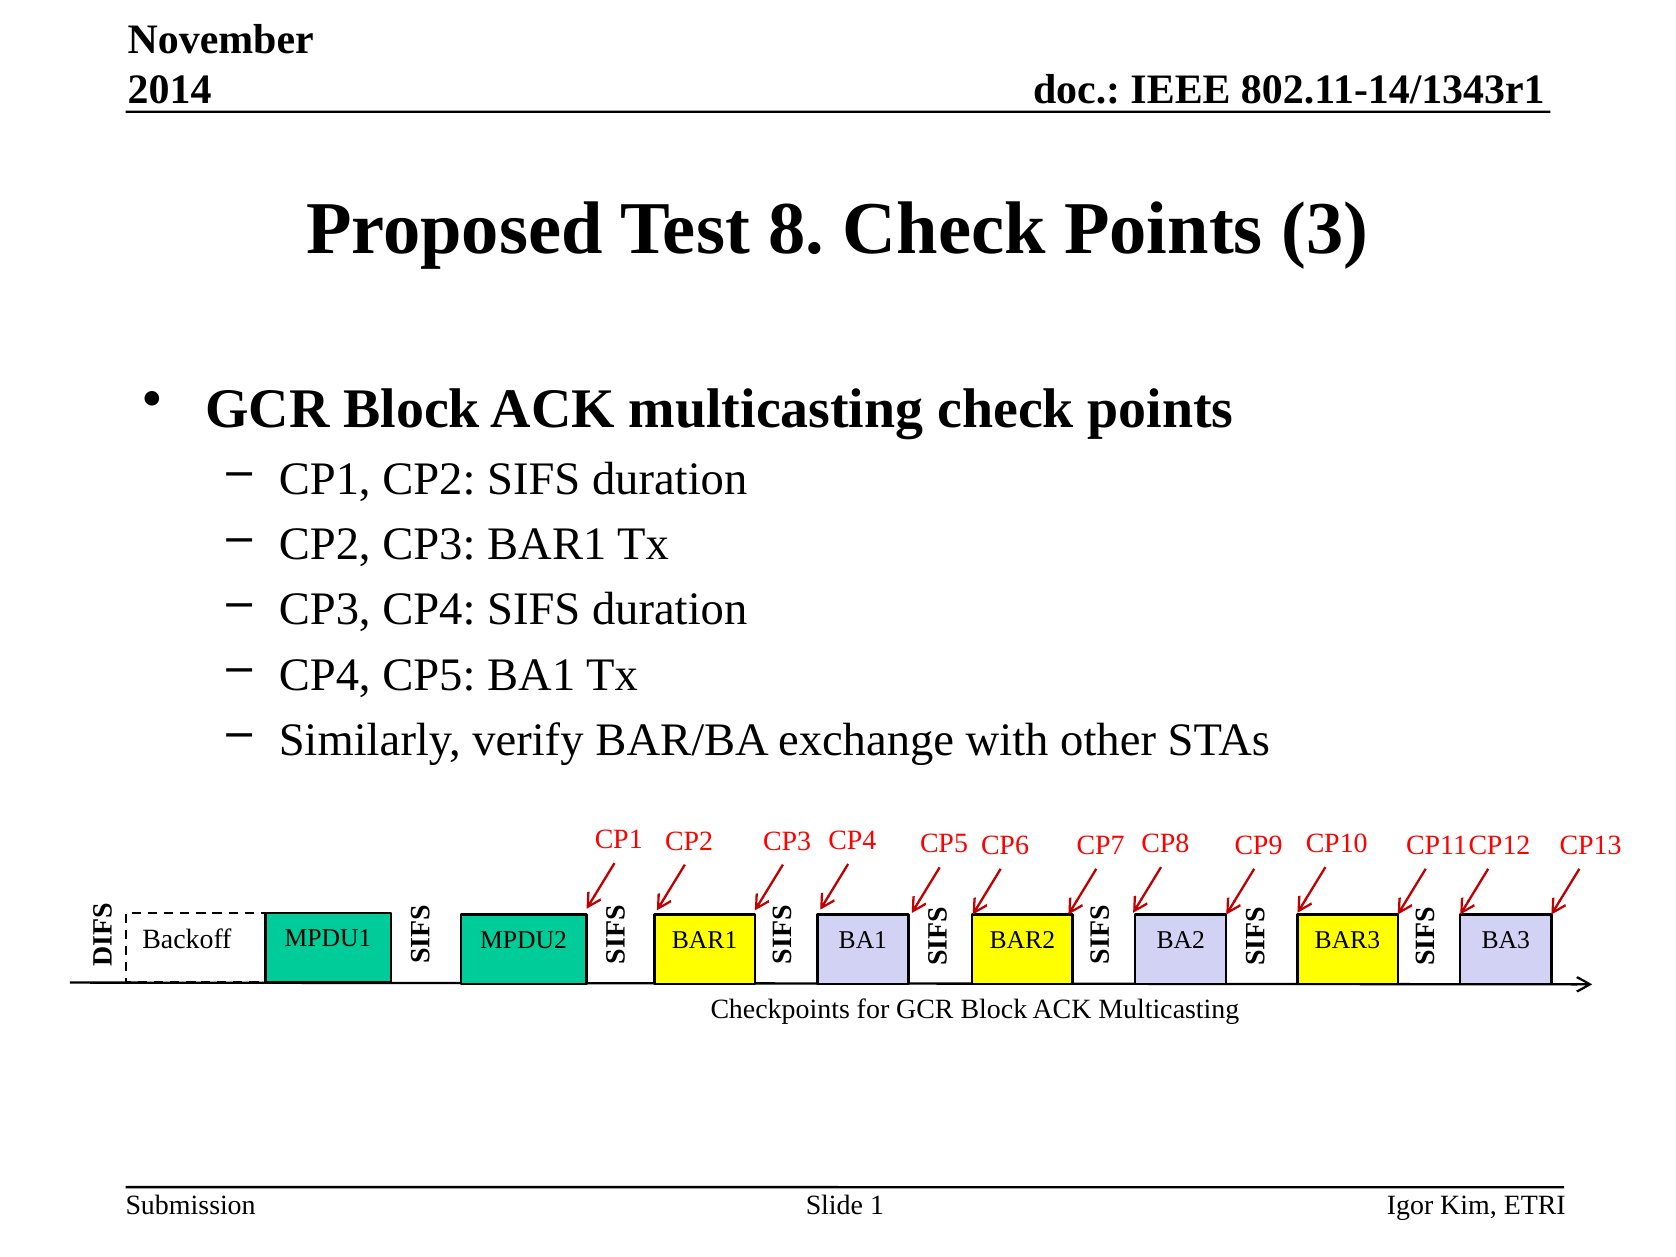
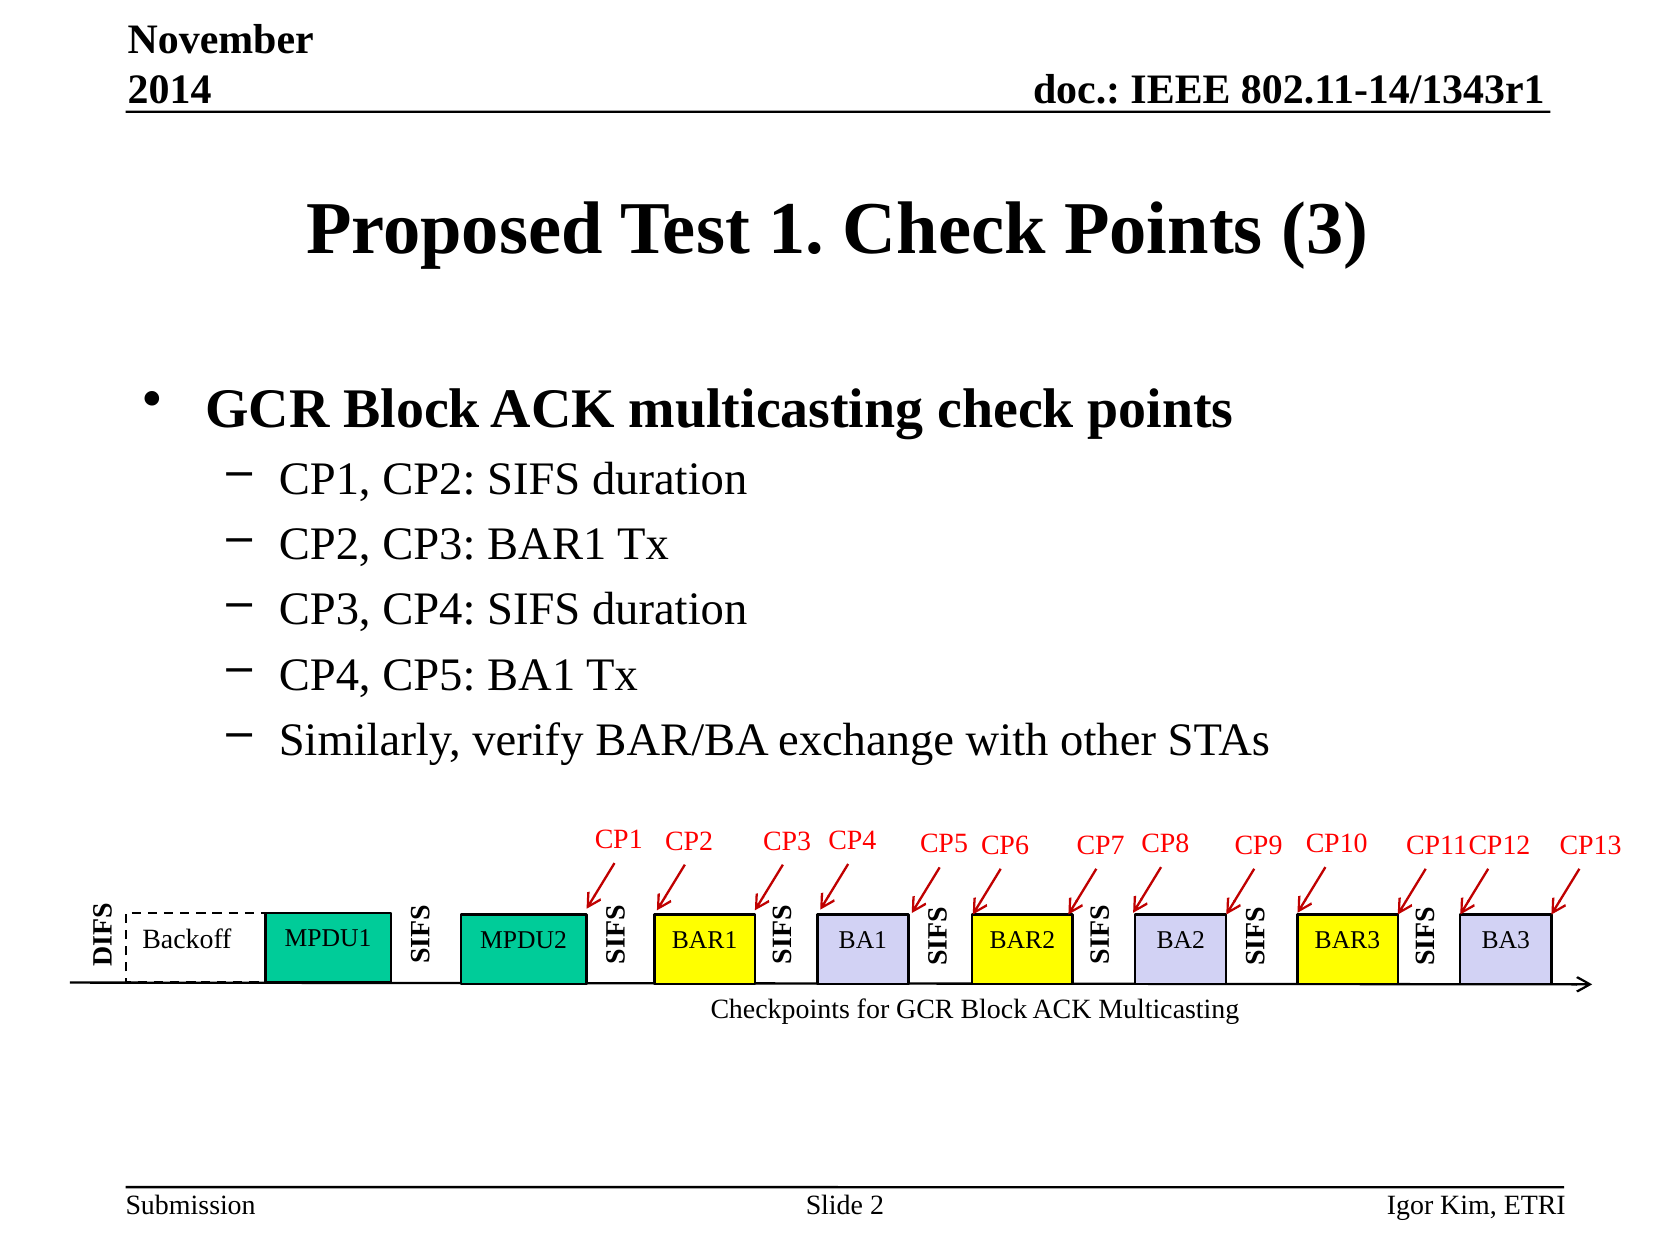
8: 8 -> 1 (796, 229)
1: 1 -> 2 (877, 1206)
